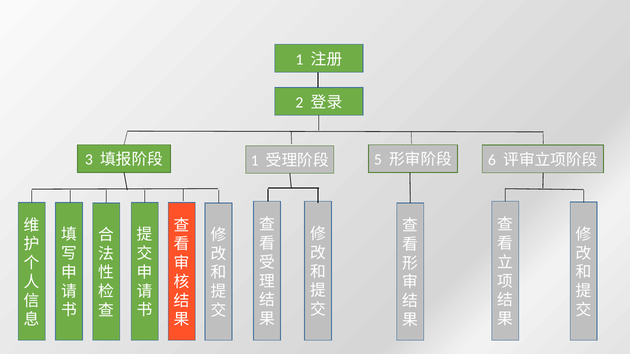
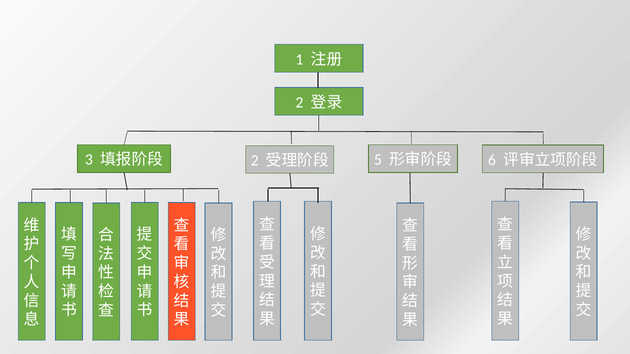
1: 1 -> 2 (255, 161)
